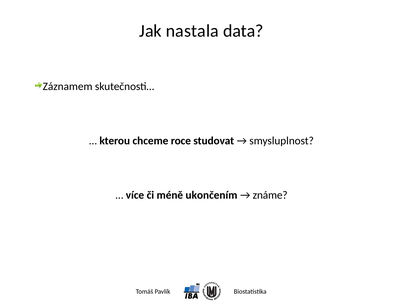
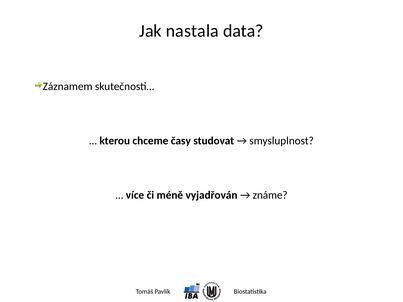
roce: roce -> časy (181, 141)
ukončením: ukončením -> vyjadřován (212, 195)
